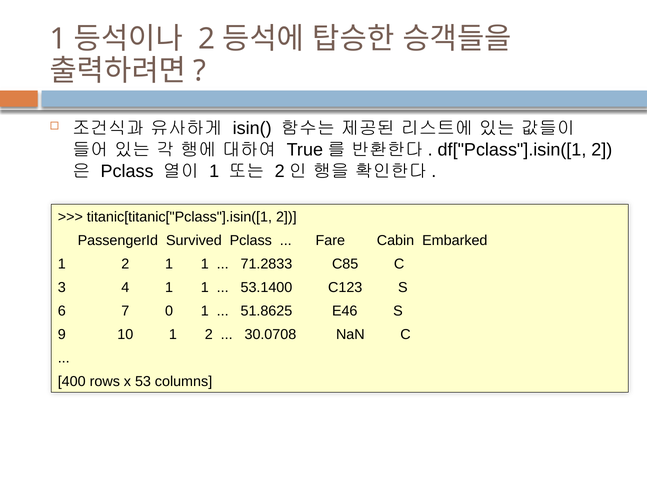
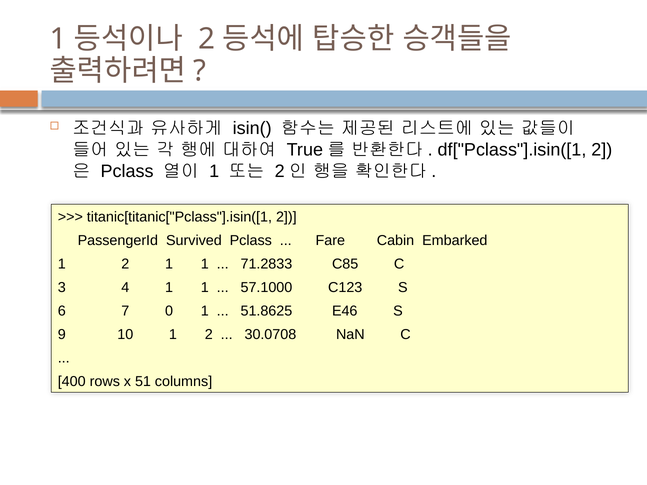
53.1400: 53.1400 -> 57.1000 (266, 288)
53: 53 -> 51 (143, 382)
